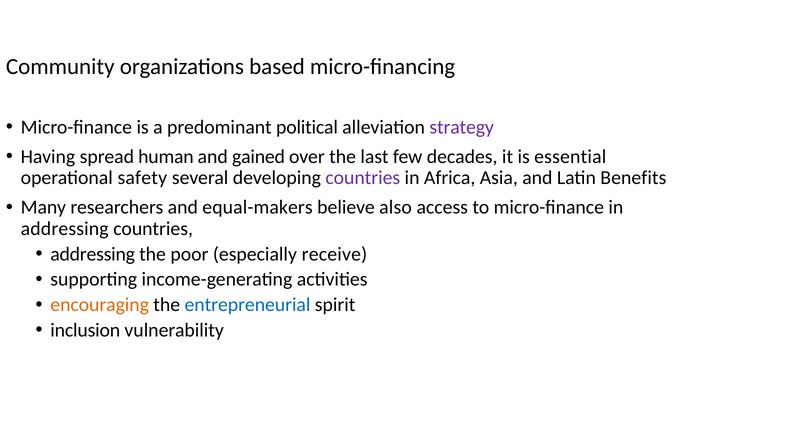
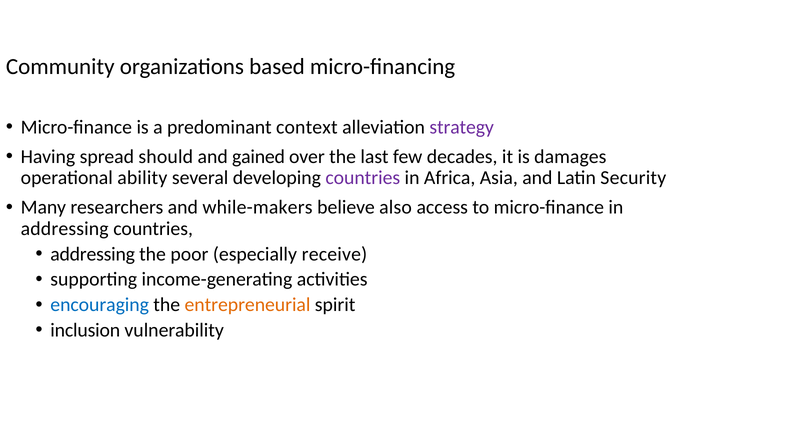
political: political -> context (307, 127)
human: human -> should (166, 157)
essential: essential -> damages (570, 157)
safety: safety -> ability (142, 178)
Benefits: Benefits -> Security (633, 178)
equal-makers: equal-makers -> while-makers (257, 208)
encouraging colour: orange -> blue (100, 305)
entrepreneurial colour: blue -> orange (248, 305)
